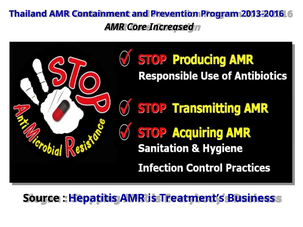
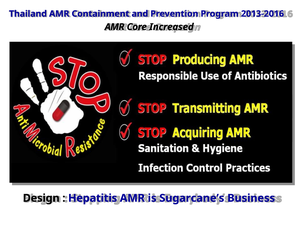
Source: Source -> Design (41, 198)
Treatment’s: Treatment’s -> Sugarcane’s (192, 198)
